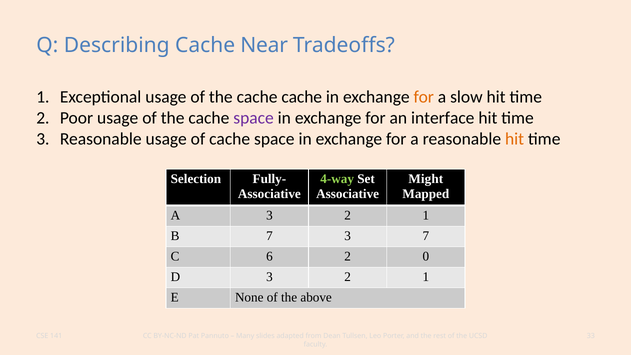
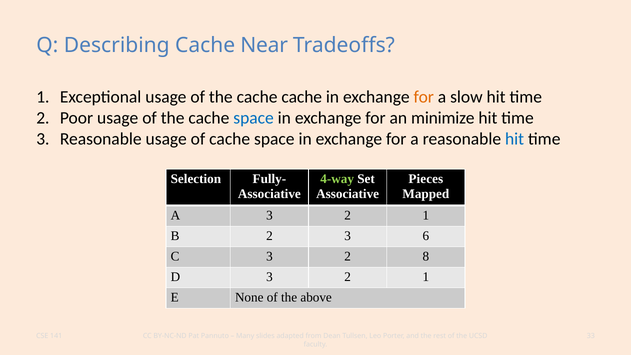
space colour: purple -> blue (254, 118)
interface: interface -> minimize (443, 118)
hit colour: orange -> blue (515, 139)
Might: Might -> Pieces (426, 179)
B 7: 7 -> 2 (269, 236)
3 7: 7 -> 6 (426, 236)
C 6: 6 -> 3 (269, 256)
0: 0 -> 8 (426, 256)
